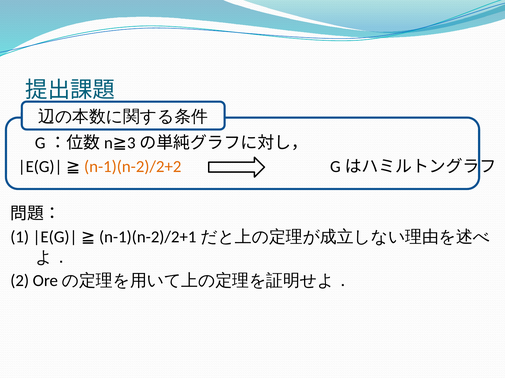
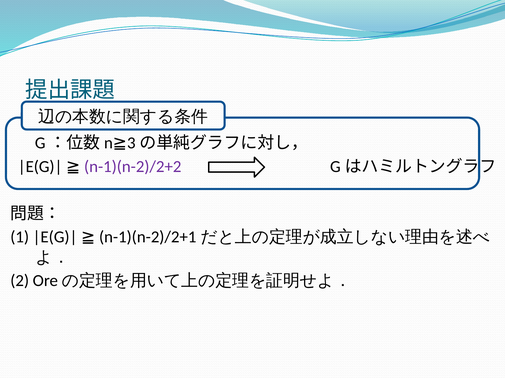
n-1)(n-2)/2+2 colour: orange -> purple (133, 167)
